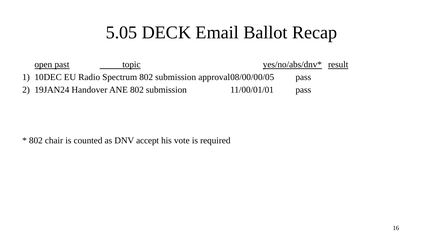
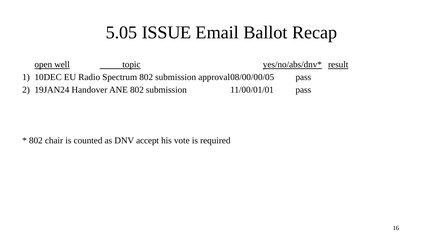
DECK: DECK -> ISSUE (167, 33)
past: past -> well (62, 65)
